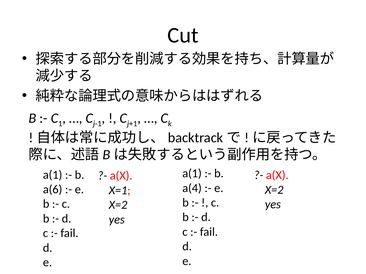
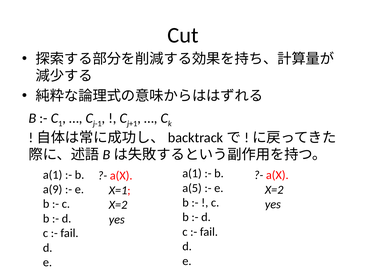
a(4: a(4 -> a(5 (192, 188)
a(6: a(6 -> a(9 (53, 190)
